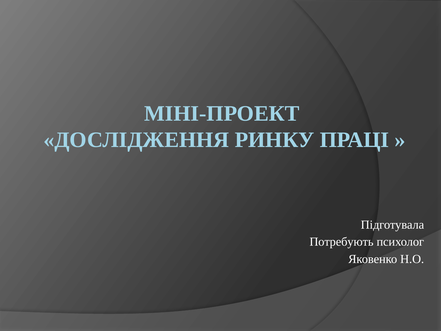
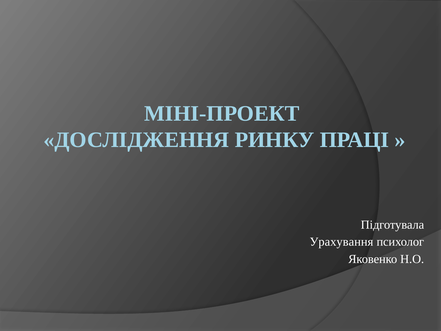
Потребують: Потребують -> Урахування (341, 242)
